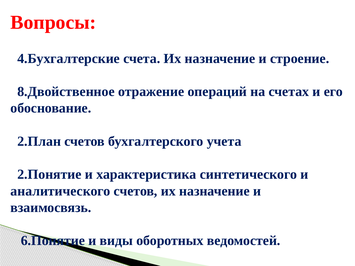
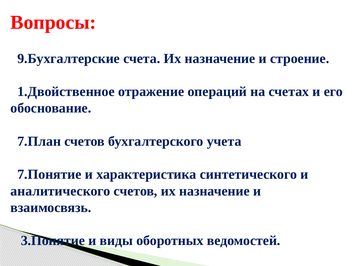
4.Бухгалтерские: 4.Бухгалтерские -> 9.Бухгалтерские (69, 59)
8.Двойственное: 8.Двойственное -> 1.Двойственное (66, 92)
2.План: 2.План -> 7.План (39, 141)
2.Понятие: 2.Понятие -> 7.Понятие (49, 175)
6.Понятие: 6.Понятие -> 3.Понятие (53, 241)
